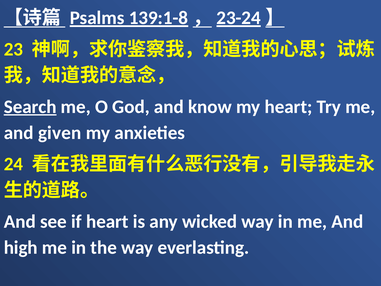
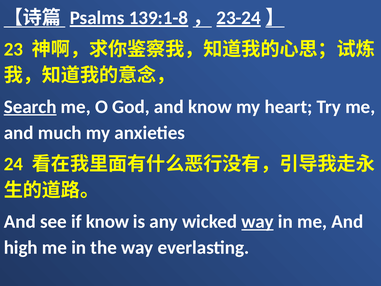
given: given -> much (60, 133)
if heart: heart -> know (107, 221)
way underline: none -> present (258, 221)
